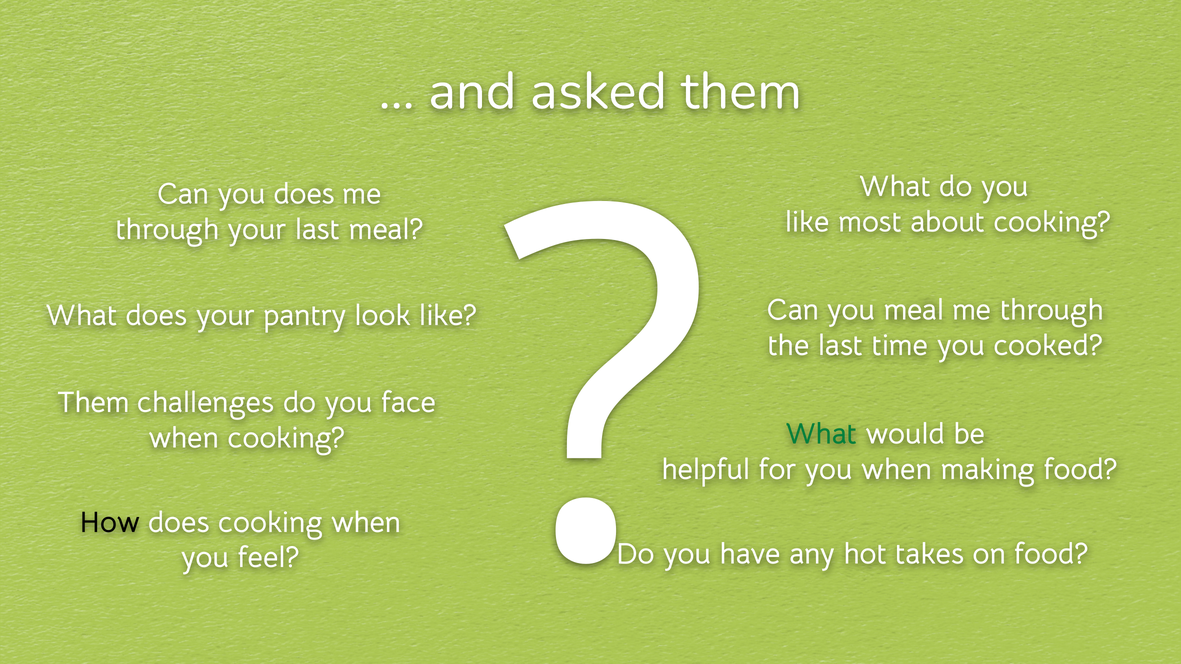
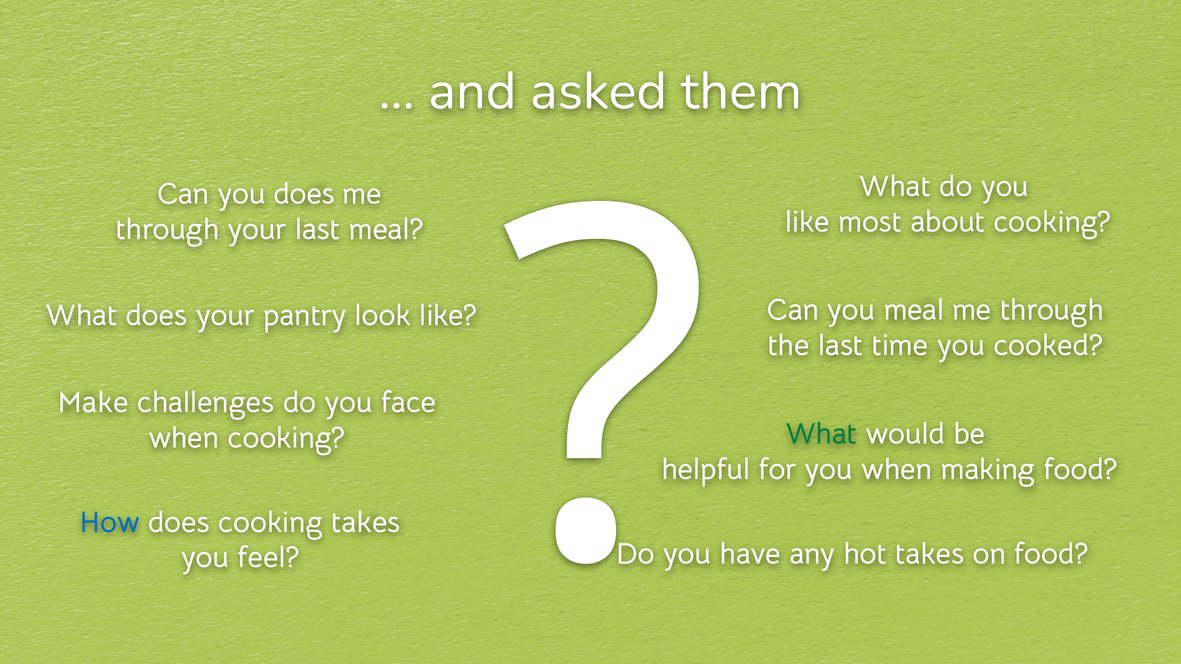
Them: Them -> Make (93, 403)
How colour: black -> blue (110, 523)
cooking when: when -> takes (366, 523)
